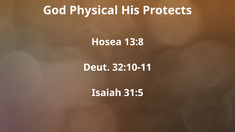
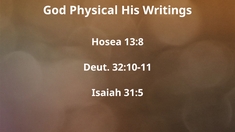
Protects: Protects -> Writings (167, 10)
